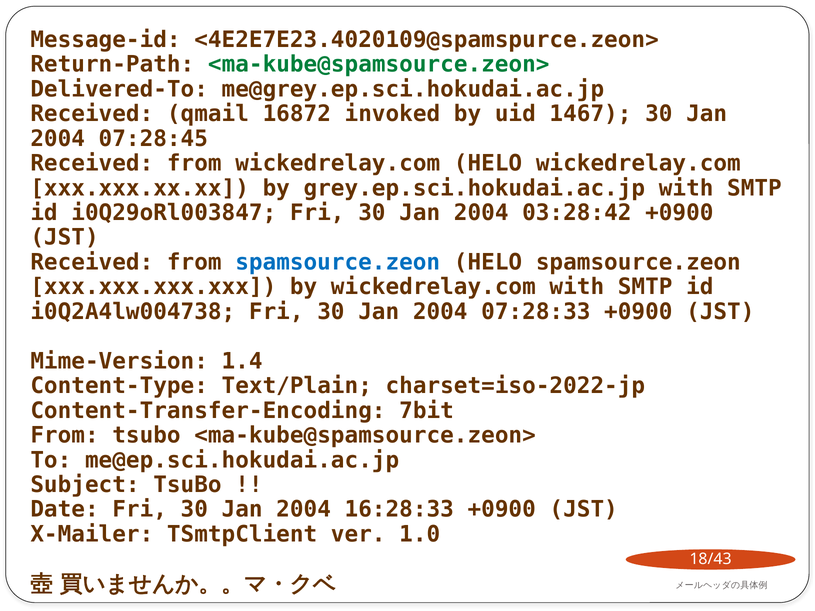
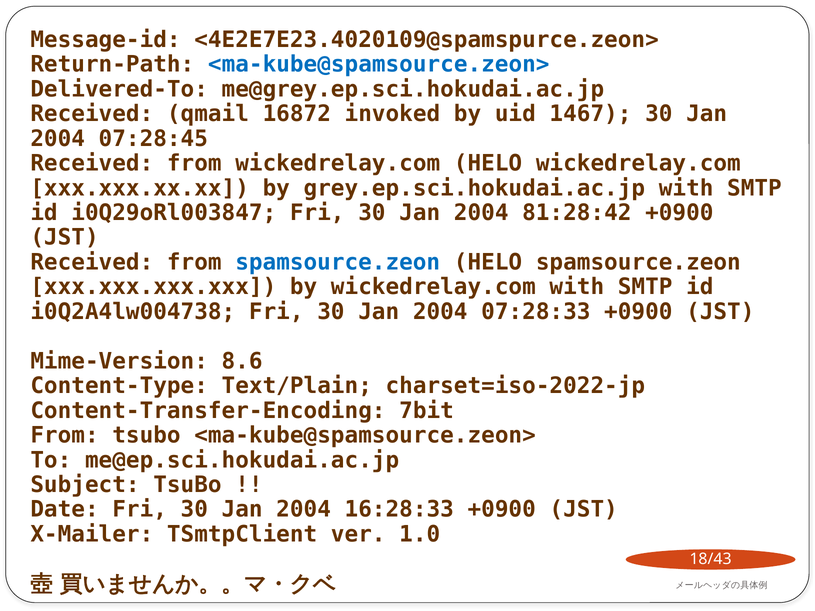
<ma-kube@spamsource.zeon> colour: green -> blue (379, 64)
03:28:42: 03:28:42 -> 81:28:42 (577, 213)
1.4: 1.4 -> 8.6 (242, 361)
